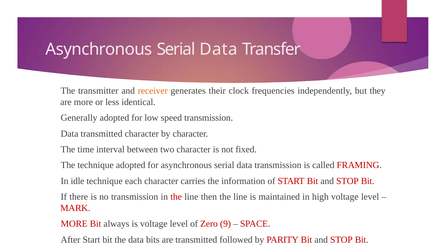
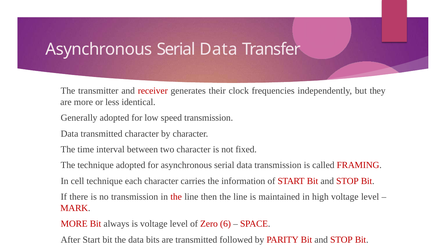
receiver colour: orange -> red (153, 91)
idle: idle -> cell (77, 181)
9: 9 -> 6 (226, 224)
